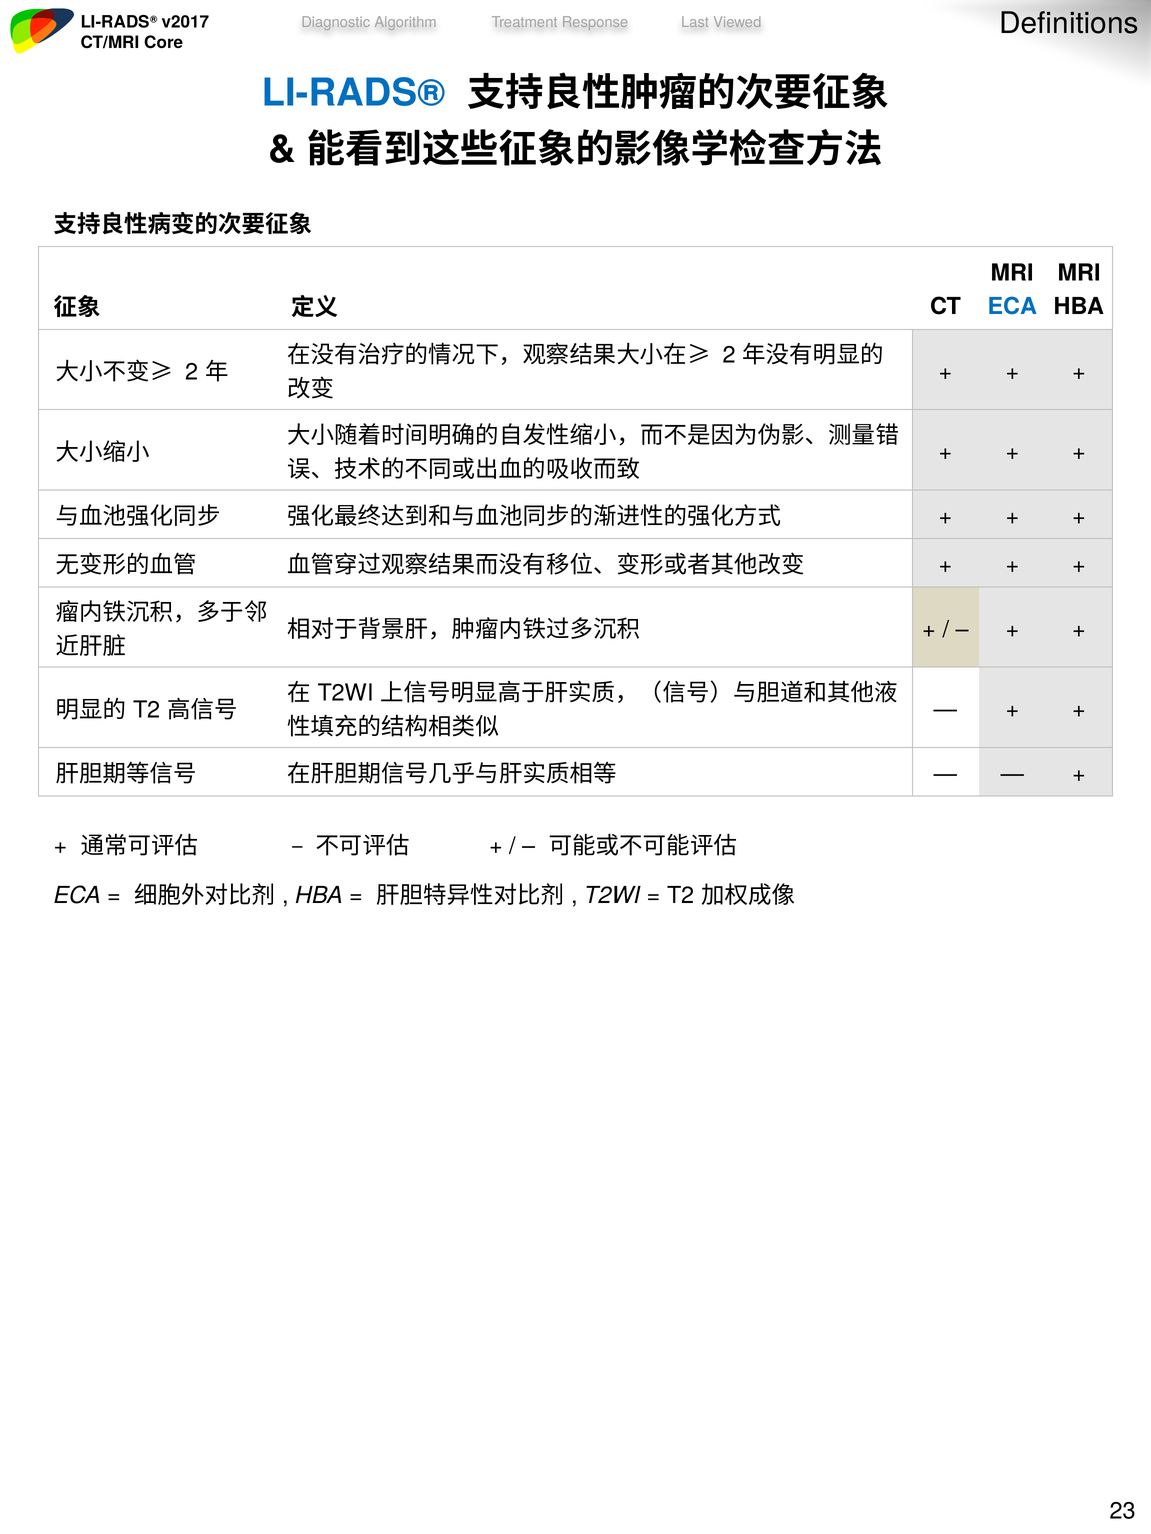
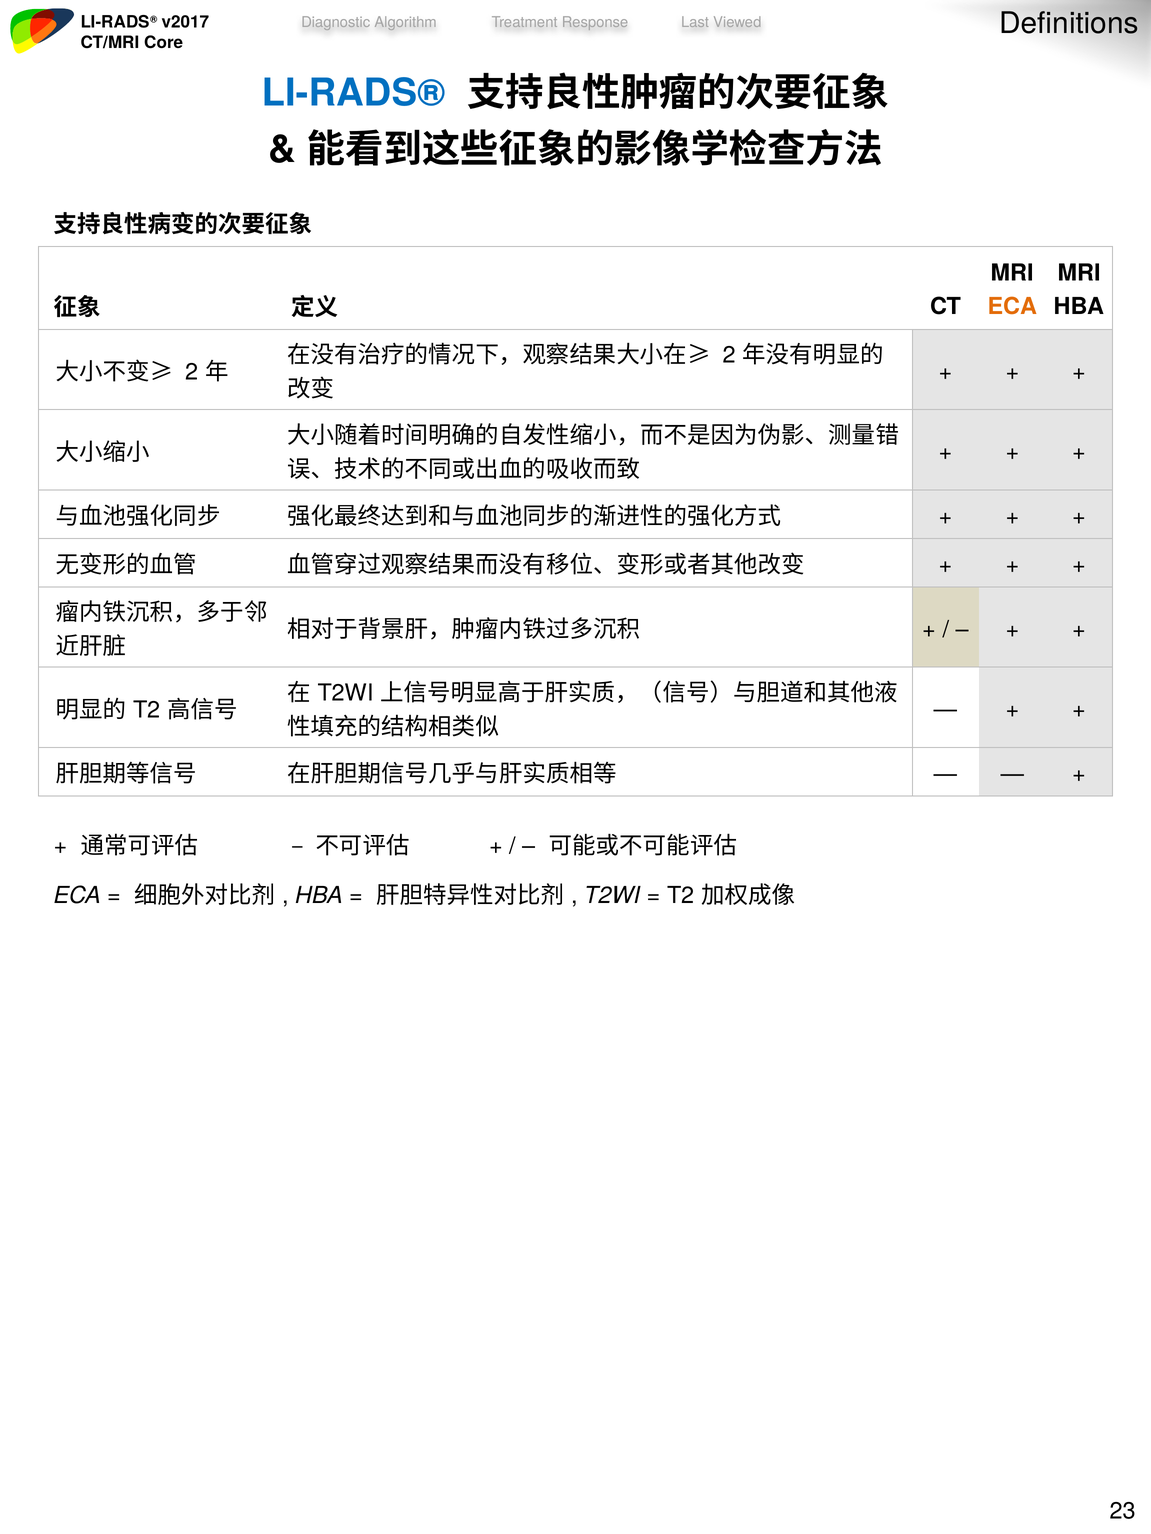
ECA colour: blue -> orange (1012, 307)
